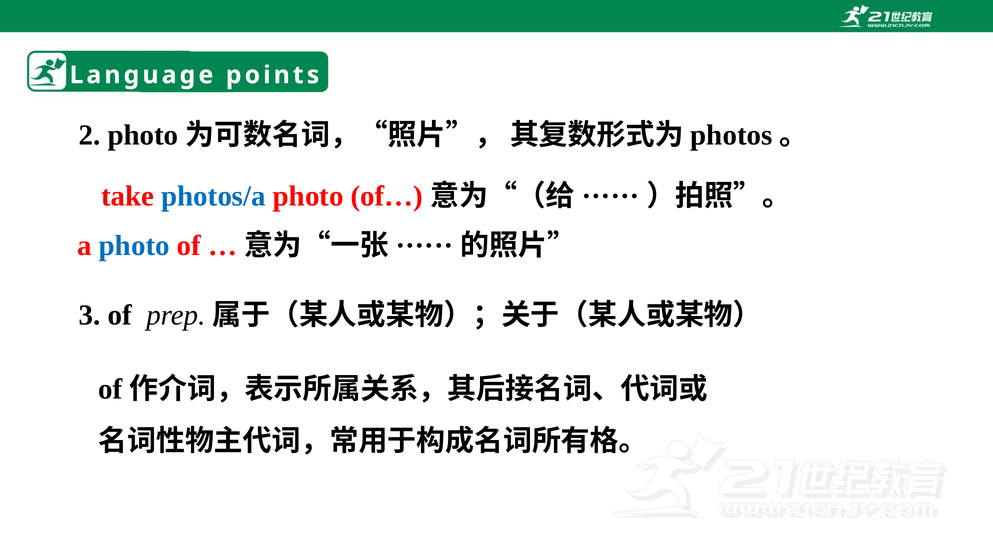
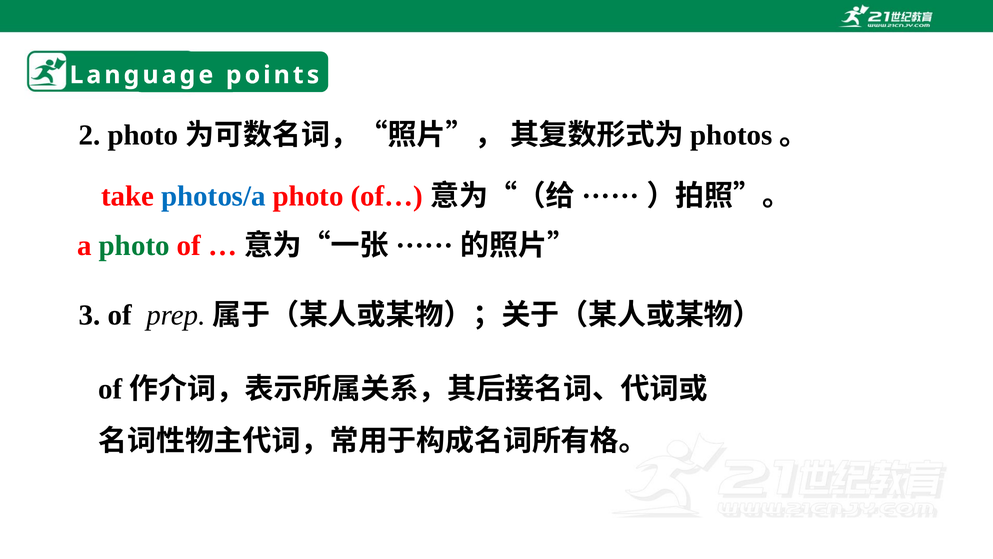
photo colour: blue -> green (134, 245)
